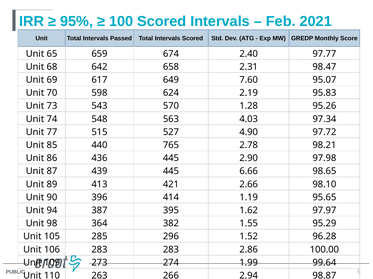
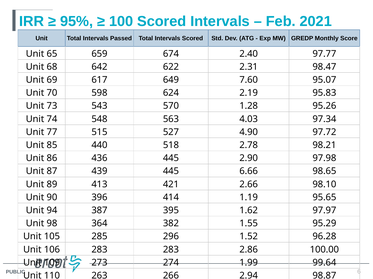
658: 658 -> 622 (171, 67)
765: 765 -> 518 (171, 145)
